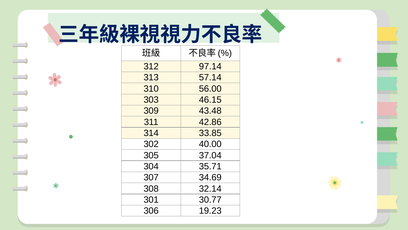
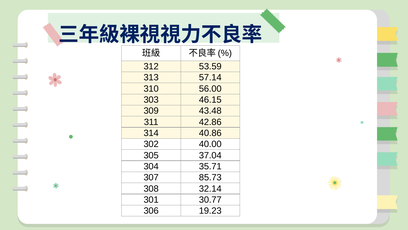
97.14: 97.14 -> 53.59 (210, 66)
33.85: 33.85 -> 40.86 (210, 133)
34.69: 34.69 -> 85.73 (210, 177)
